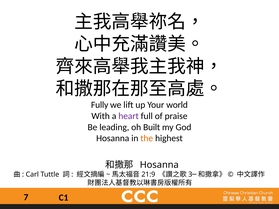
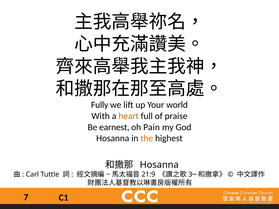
heart colour: purple -> orange (129, 116)
leading: leading -> earnest (114, 127)
Built: Built -> Pain (152, 127)
